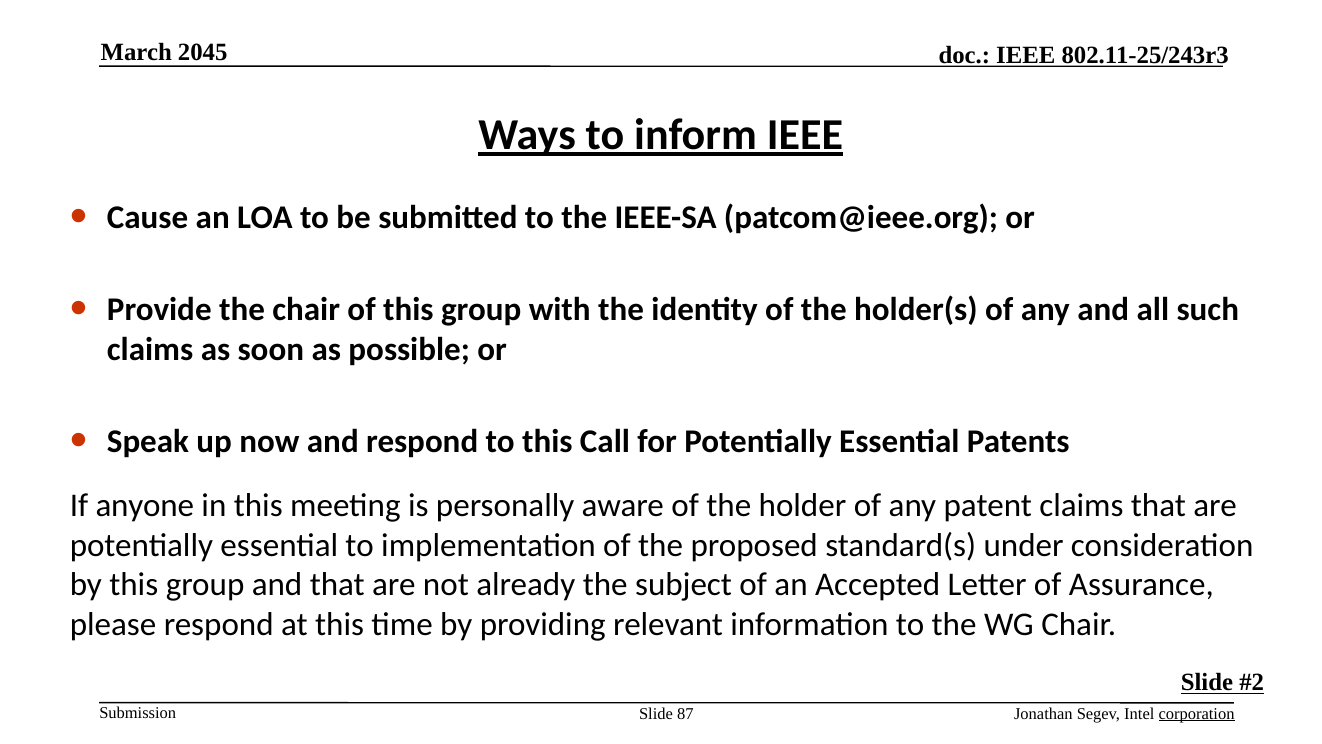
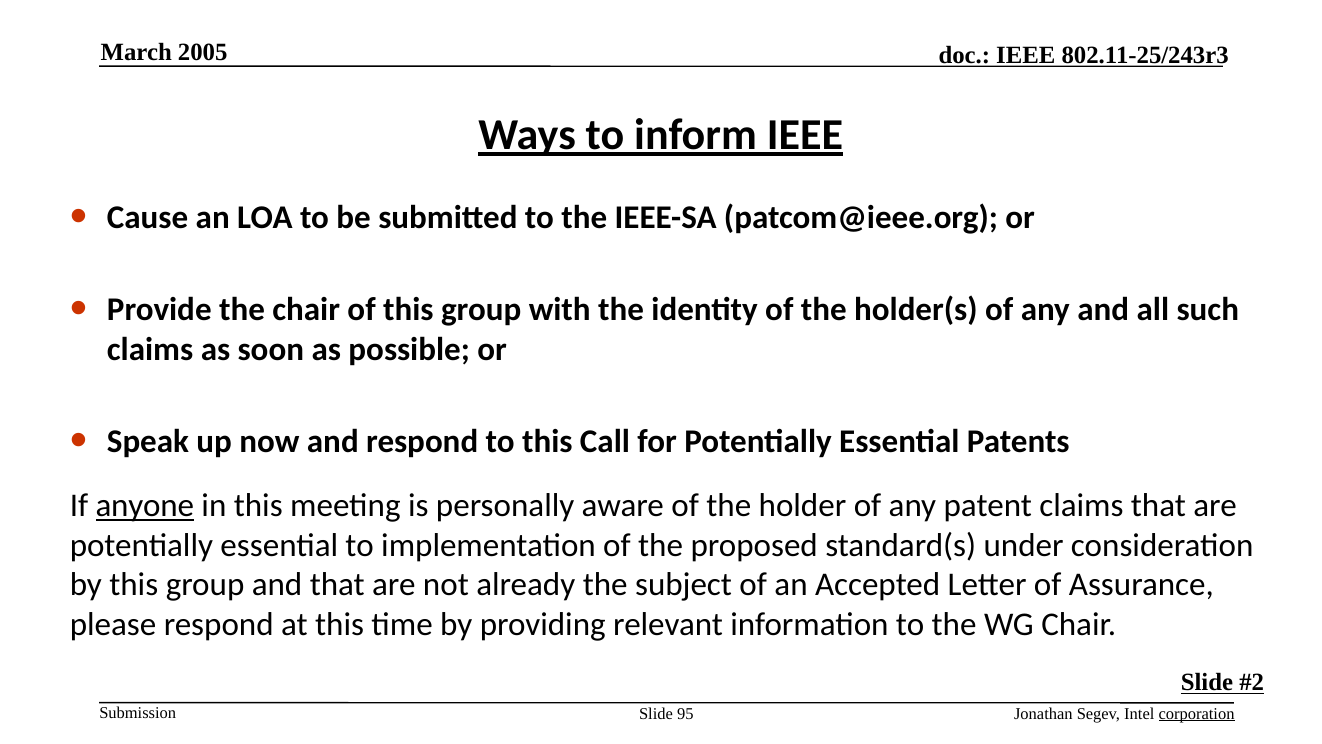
2045: 2045 -> 2005 (203, 53)
anyone underline: none -> present (145, 505)
87: 87 -> 95 (685, 713)
